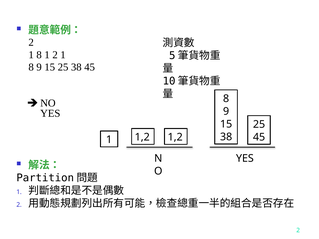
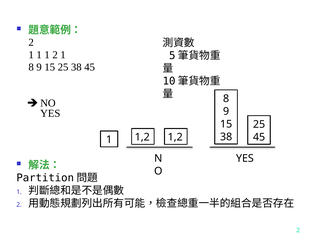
8: 8 -> 1 (39, 55)
